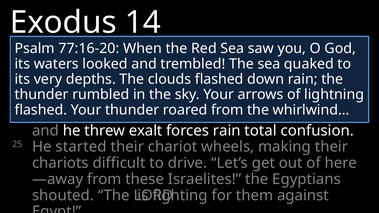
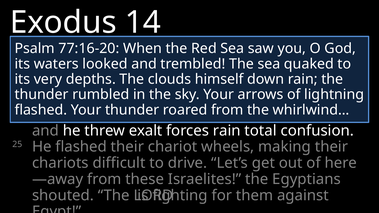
flashed: flashed -> himself (219, 79)
He started: started -> flashed (81, 147)
